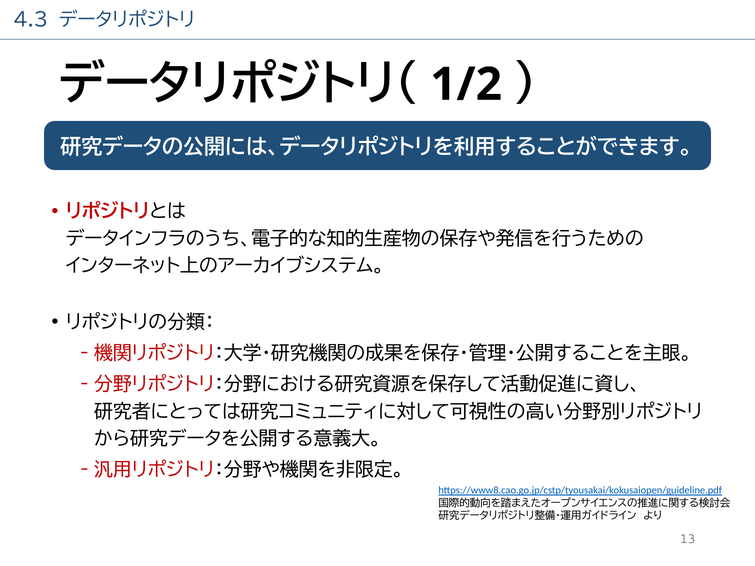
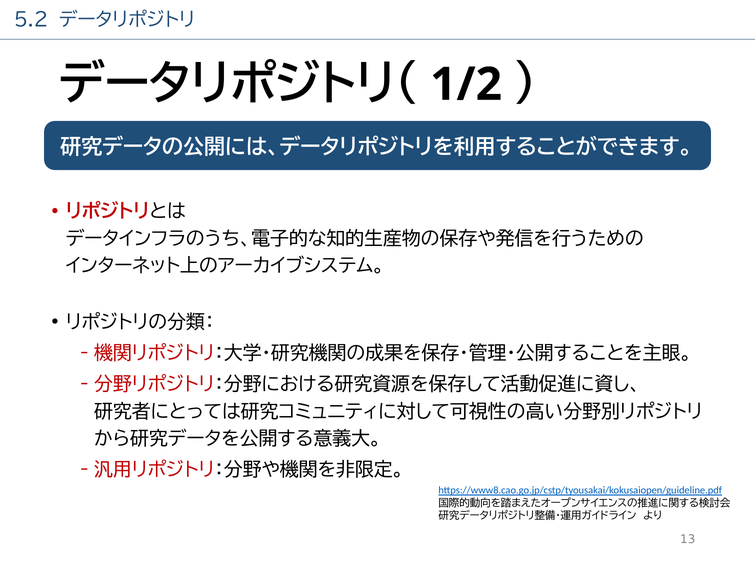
4.3: 4.3 -> 5.2 (31, 20)
